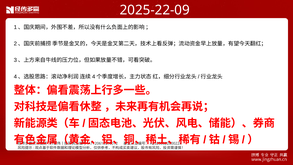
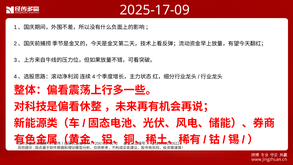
2025-22-09: 2025-22-09 -> 2025-17-09 (155, 10)
